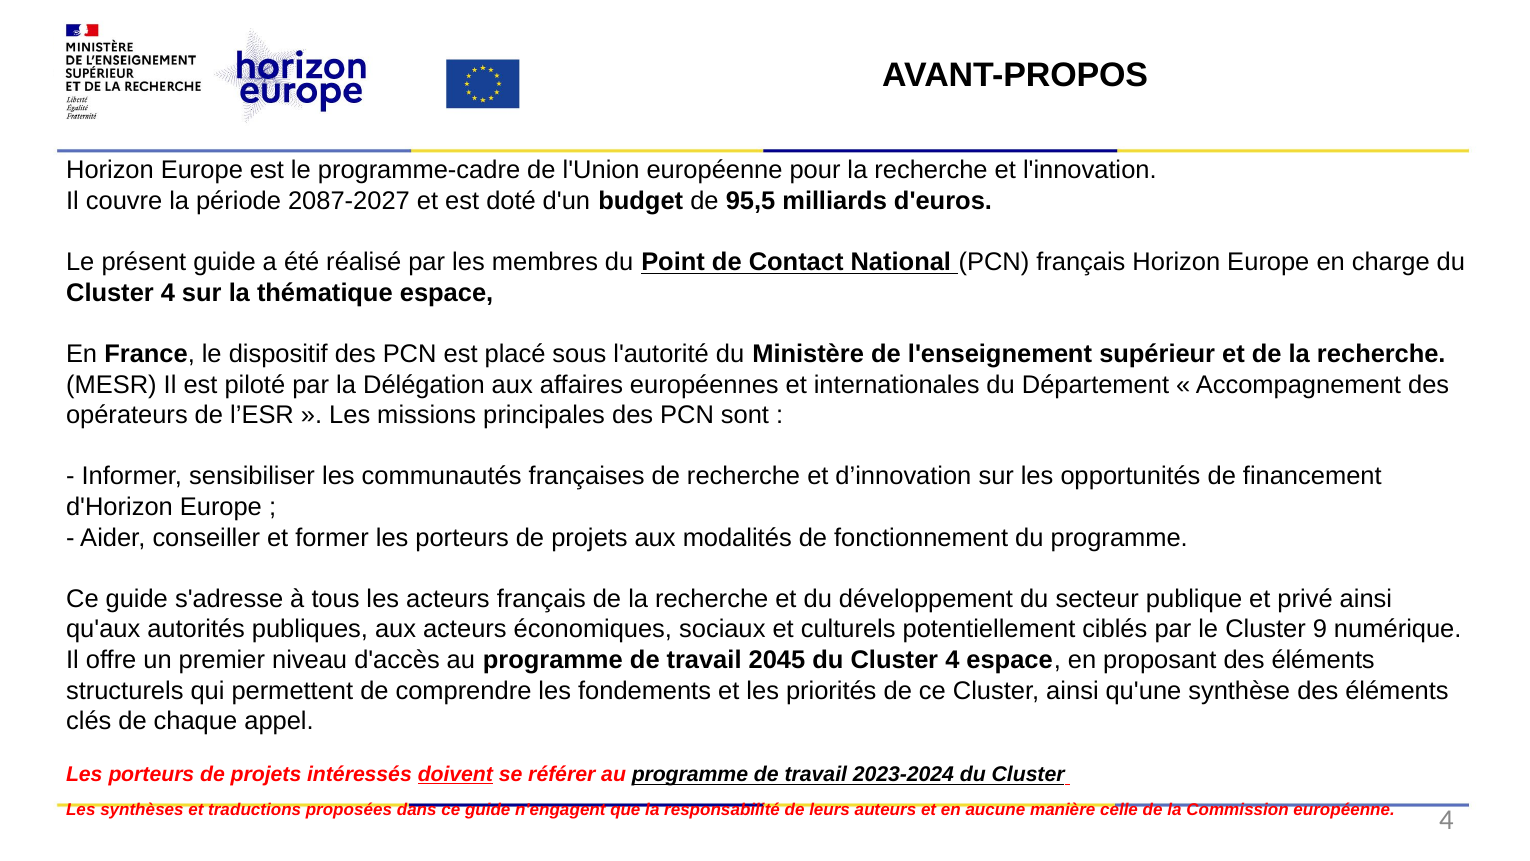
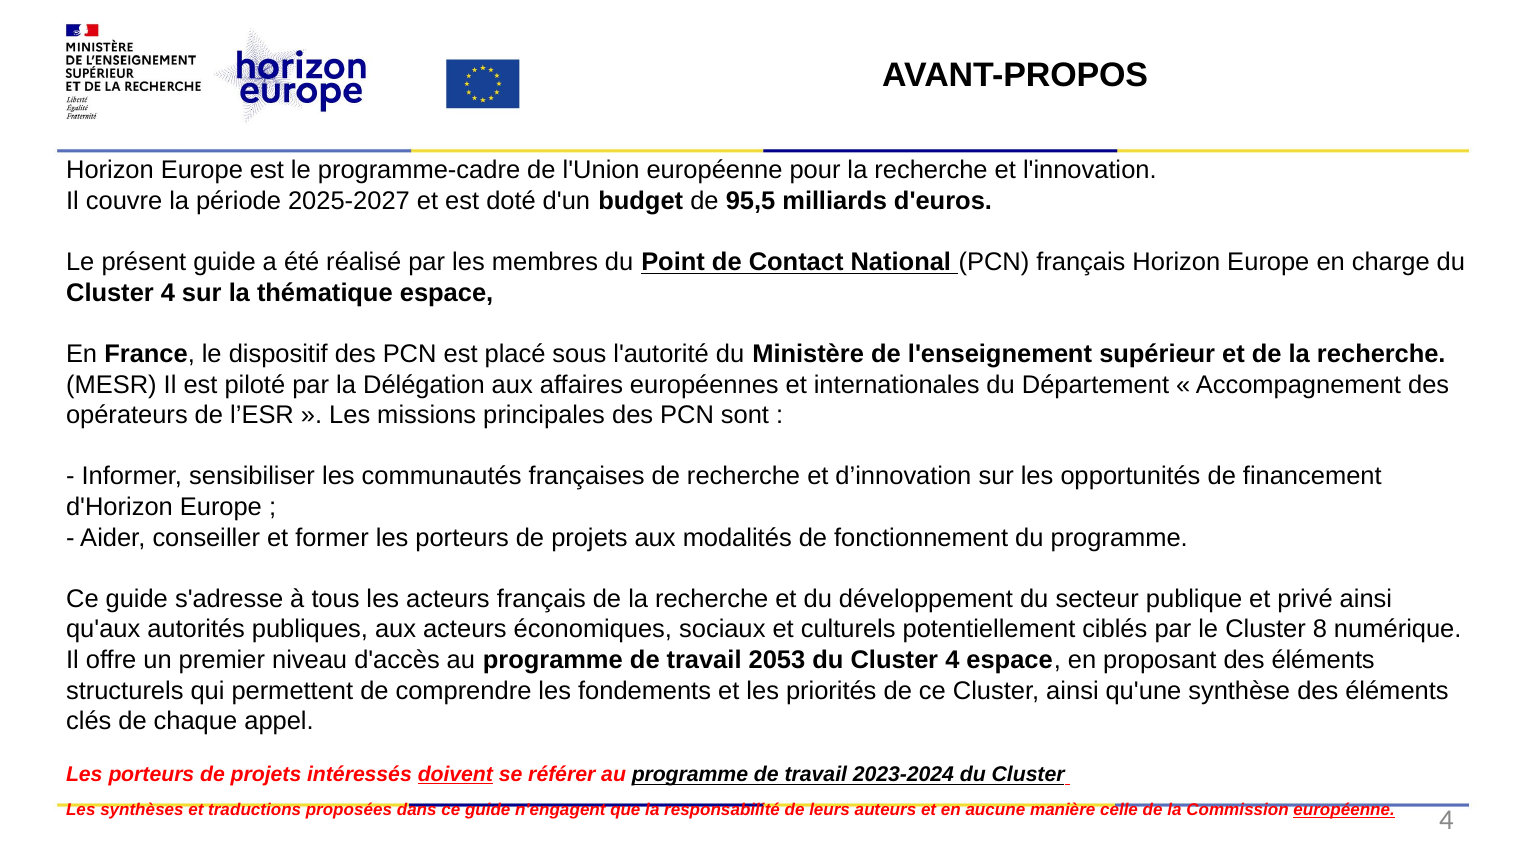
2087-2027: 2087-2027 -> 2025-2027 (349, 201)
9: 9 -> 8 (1320, 629)
2045: 2045 -> 2053 (777, 660)
européenne underline: none -> present (1344, 810)
